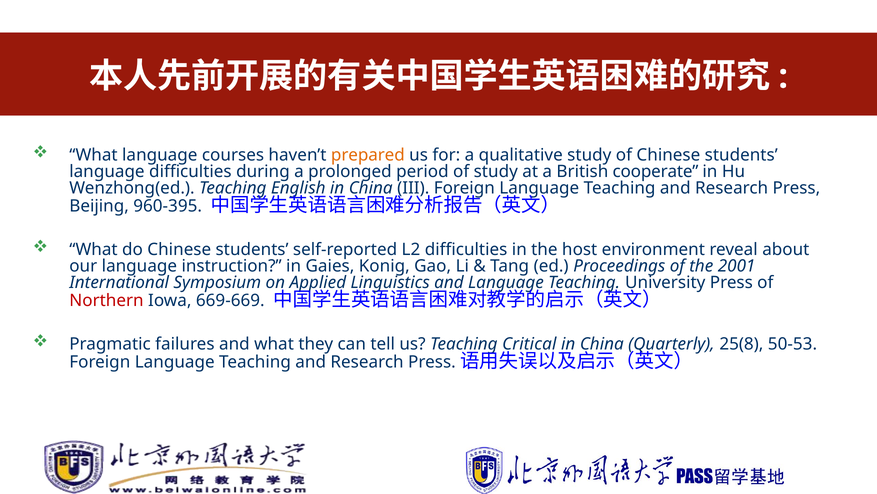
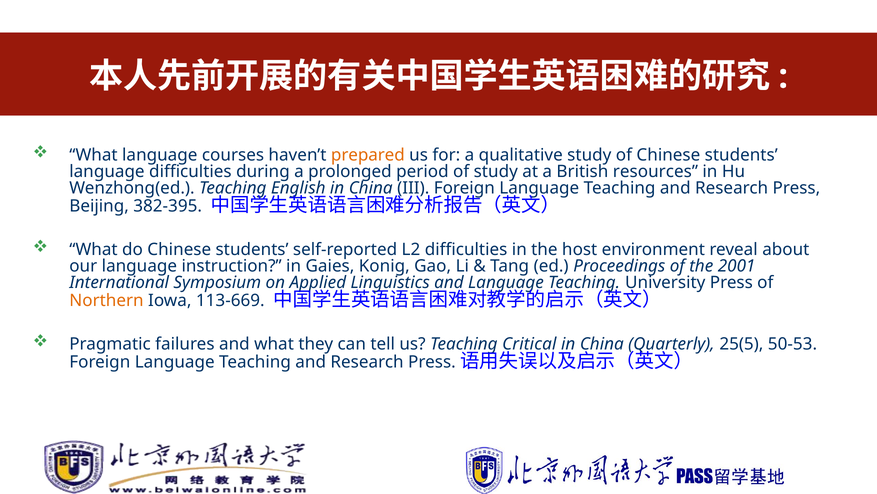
cooperate: cooperate -> resources (655, 171)
960-395: 960-395 -> 382-395 (168, 206)
Northern colour: red -> orange (106, 300)
669-669: 669-669 -> 113-669 (230, 300)
25(8: 25(8 -> 25(5 (741, 344)
